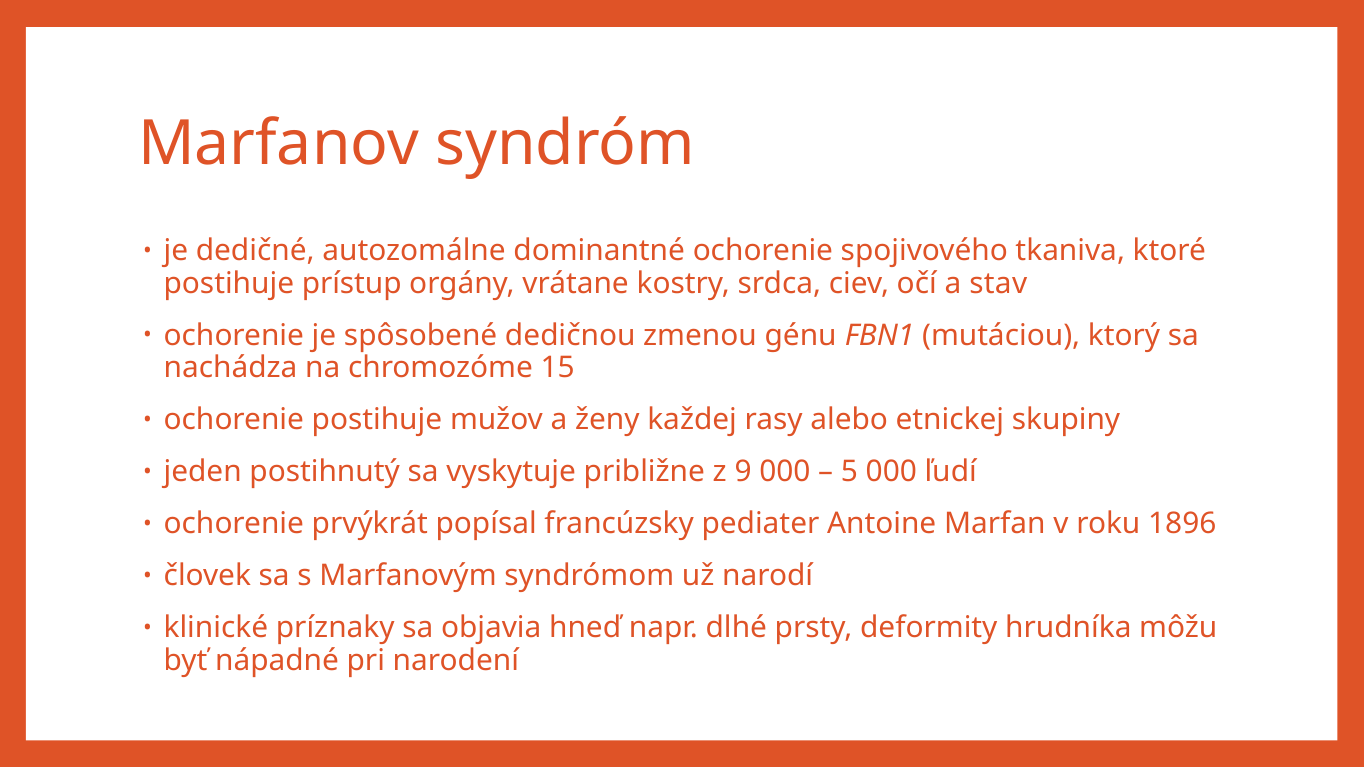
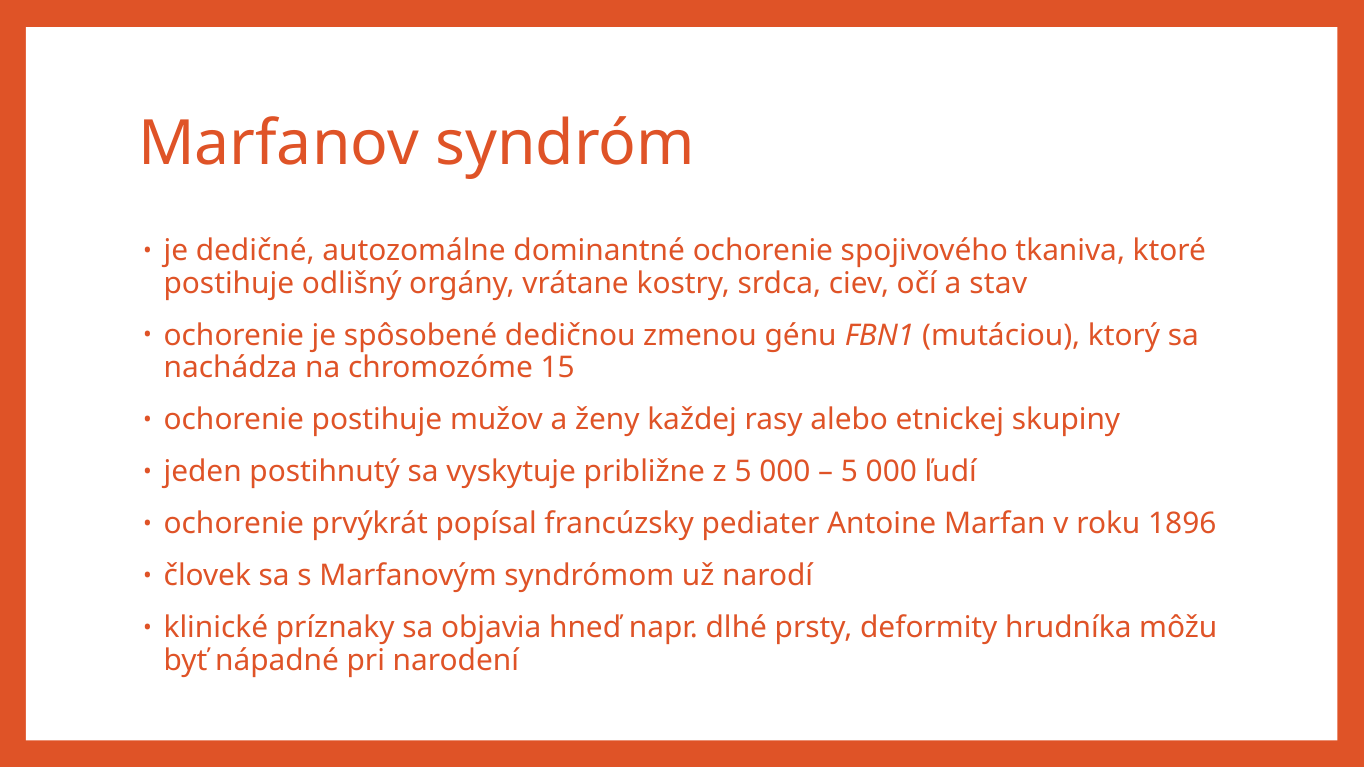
prístup: prístup -> odlišný (352, 283)
z 9: 9 -> 5 (743, 472)
